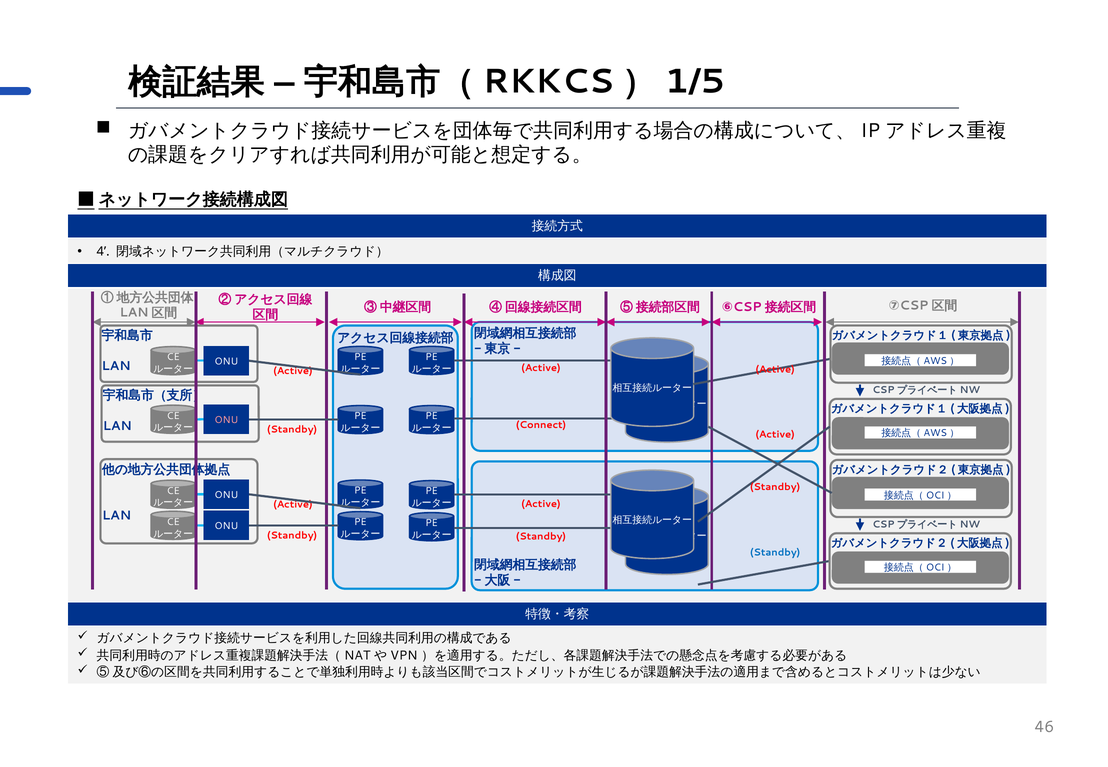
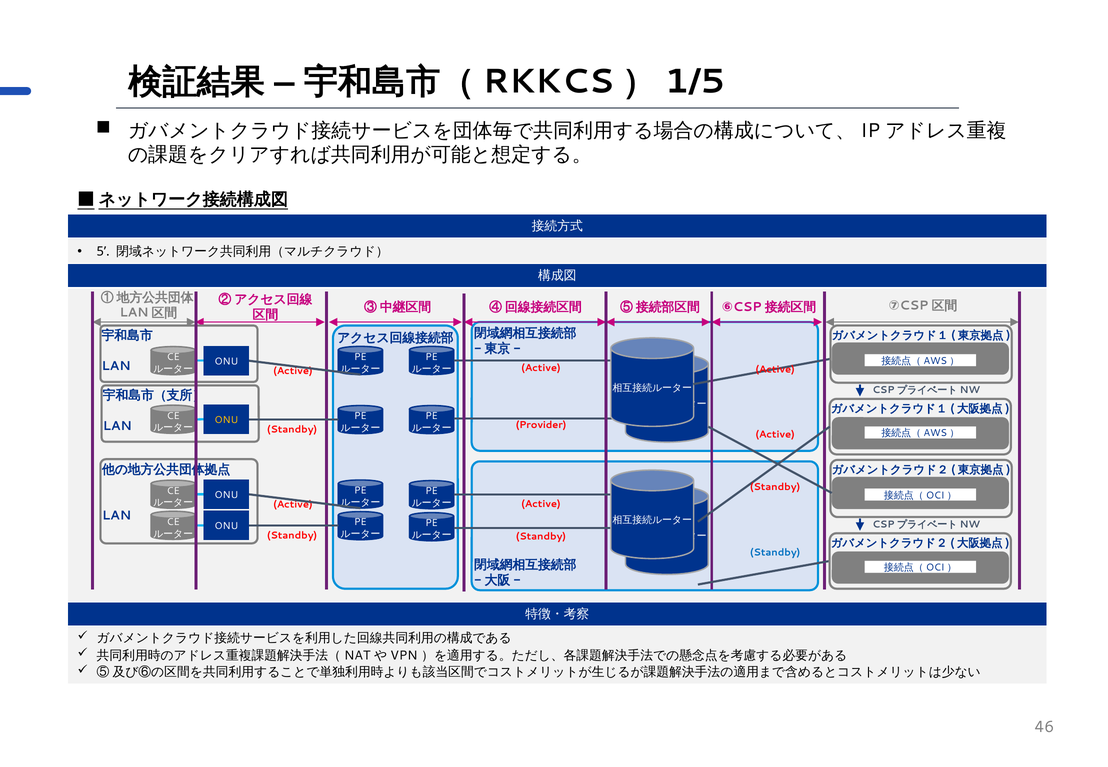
4: 4 -> 5 (103, 252)
ONU colour: pink -> yellow (226, 420)
Connect: Connect -> Provider (541, 425)
